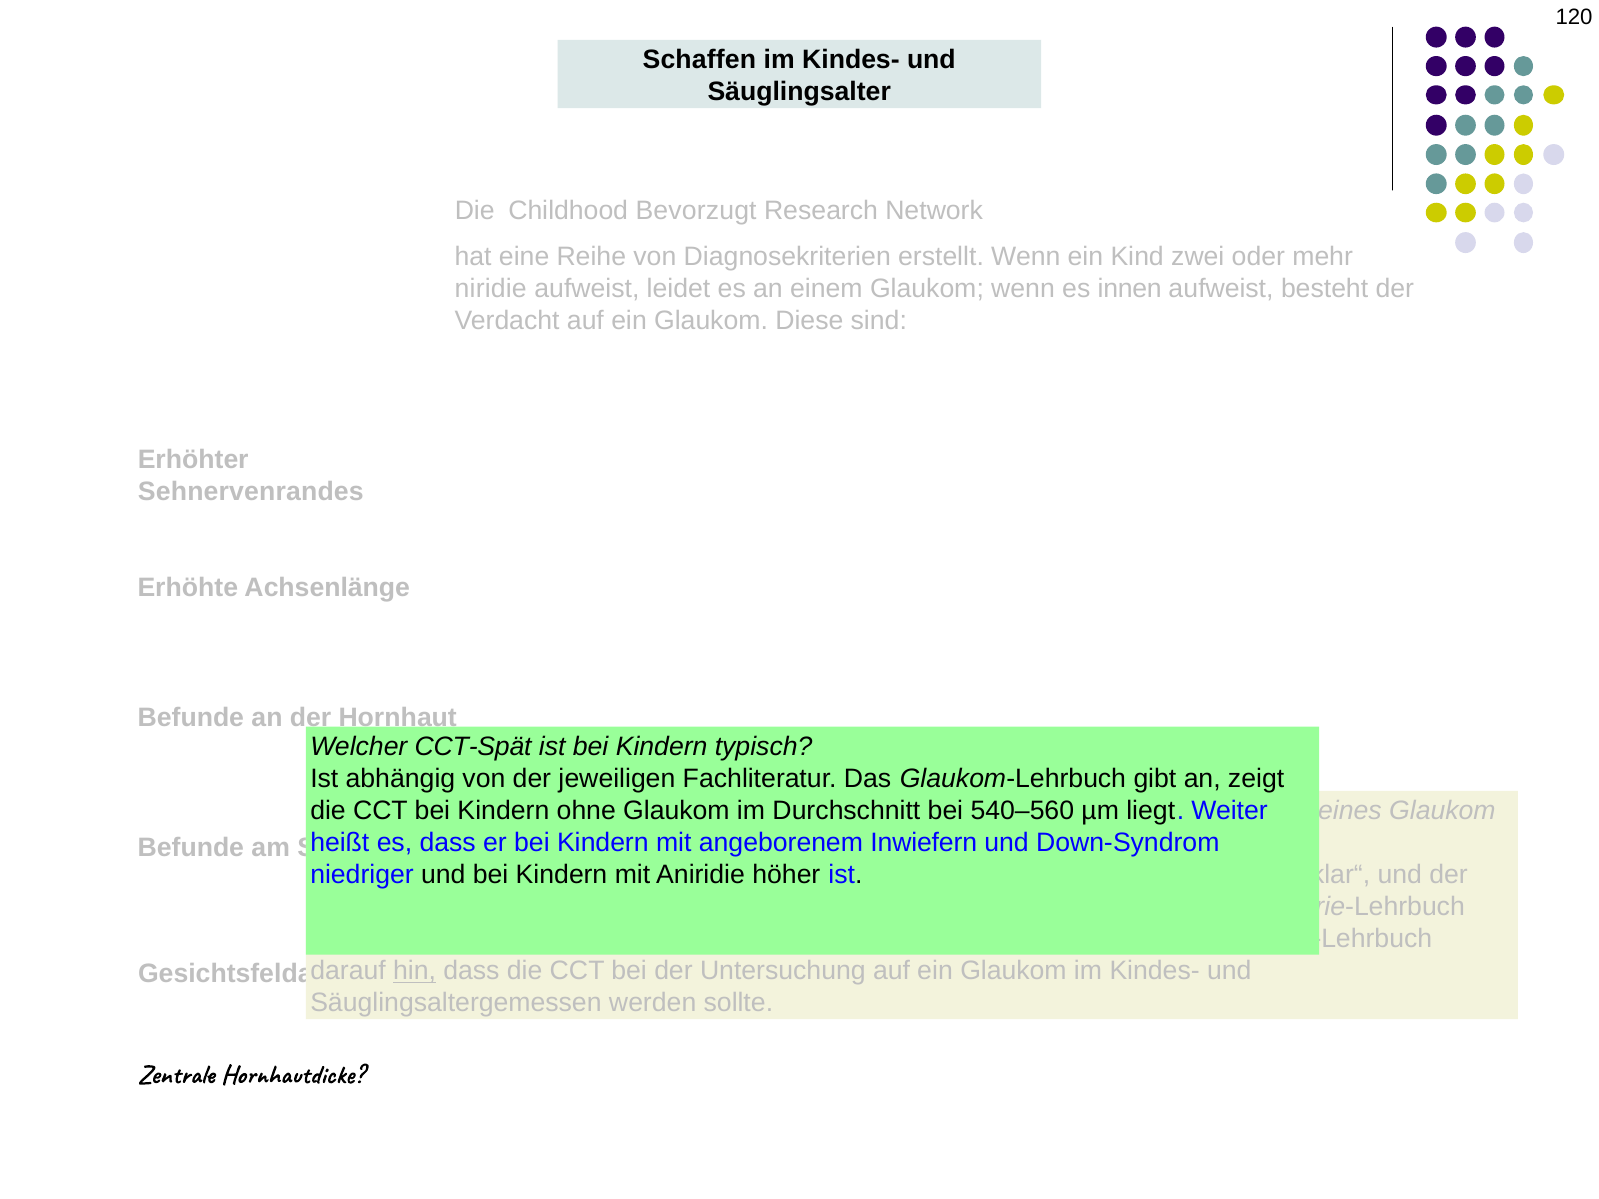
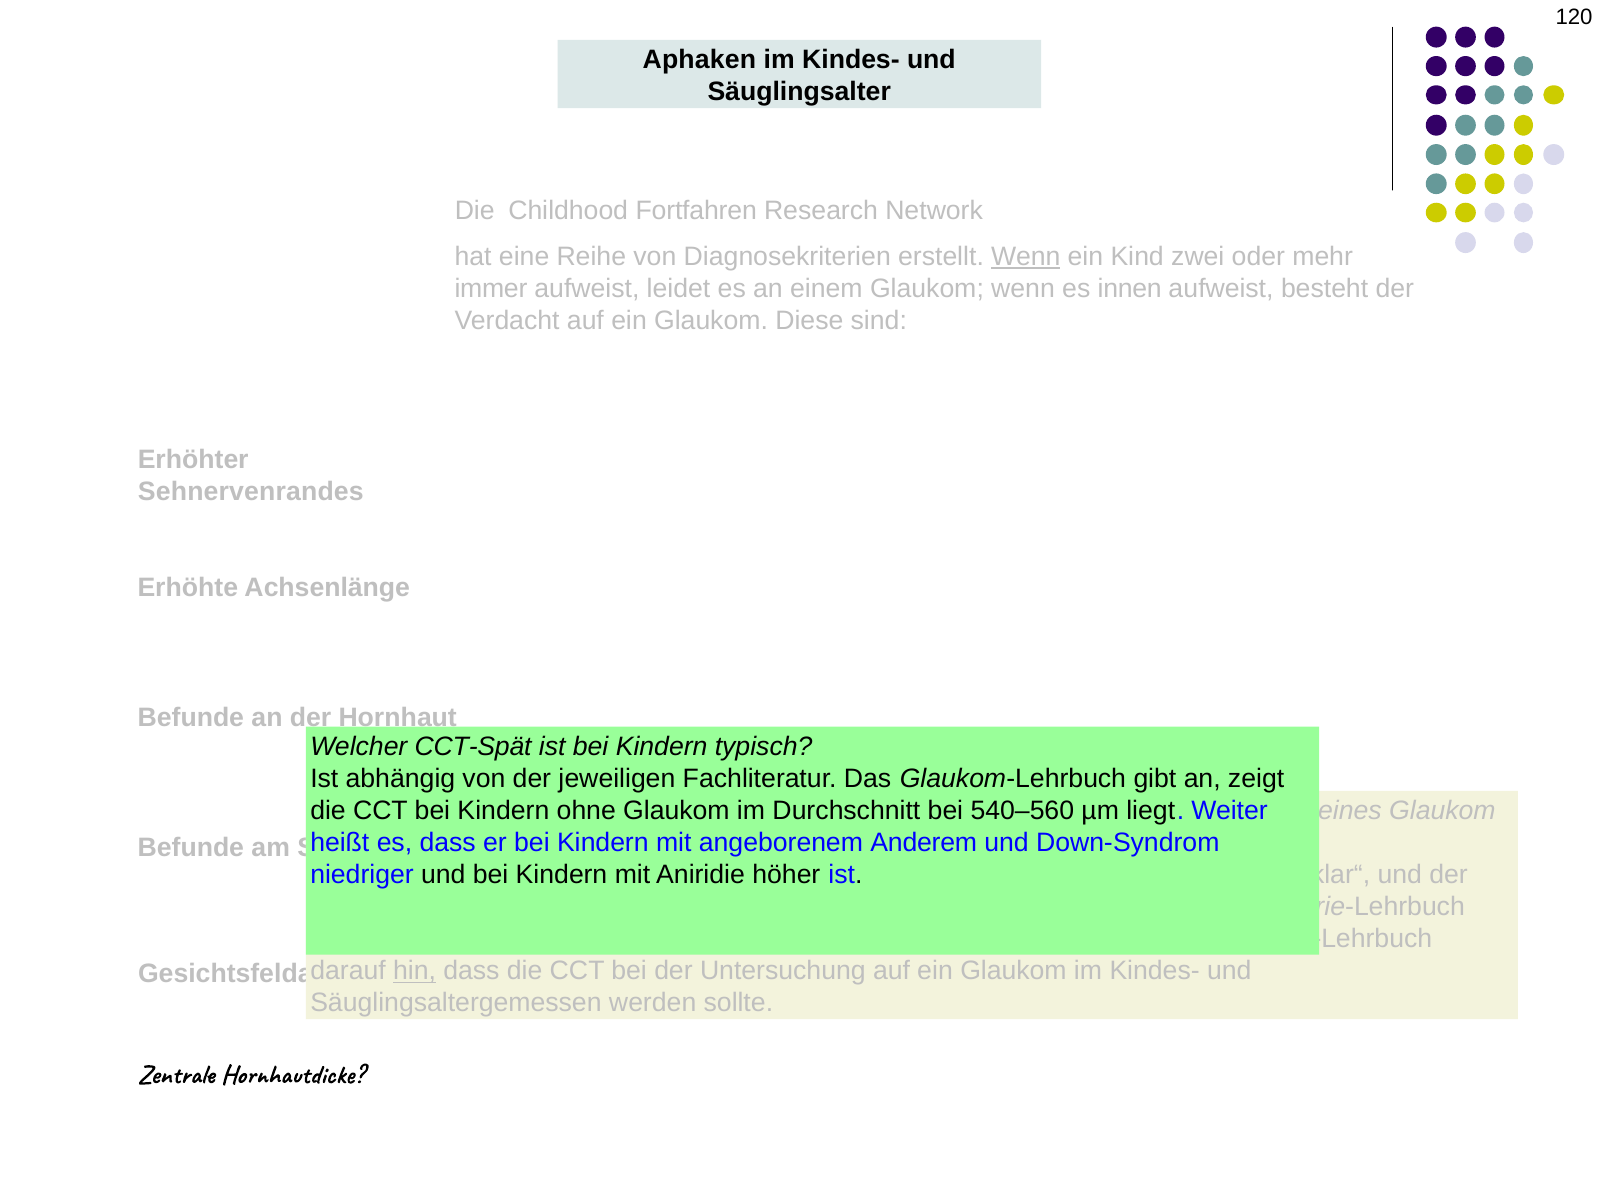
Schaffen: Schaffen -> Aphaken (699, 60)
Bevorzugt: Bevorzugt -> Fortfahren (696, 211)
Wenn underline: none -> present (1026, 257)
niridie: niridie -> immer (491, 289)
Inwiefern: Inwiefern -> Anderem (924, 843)
